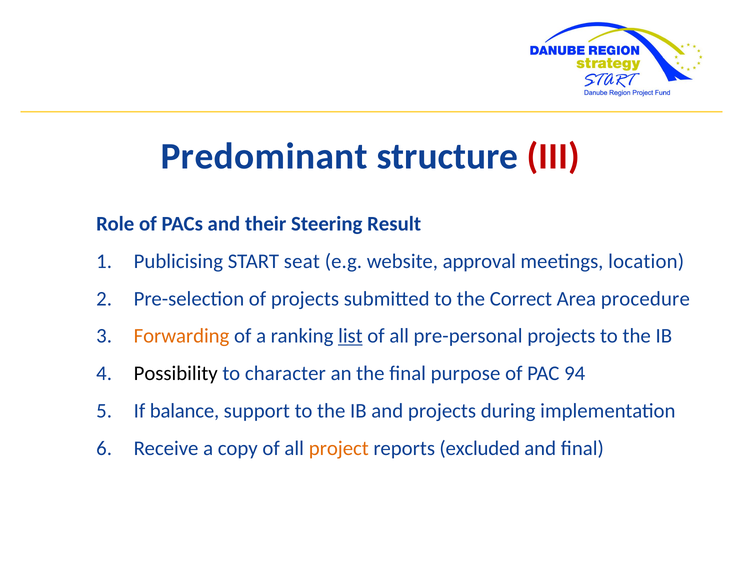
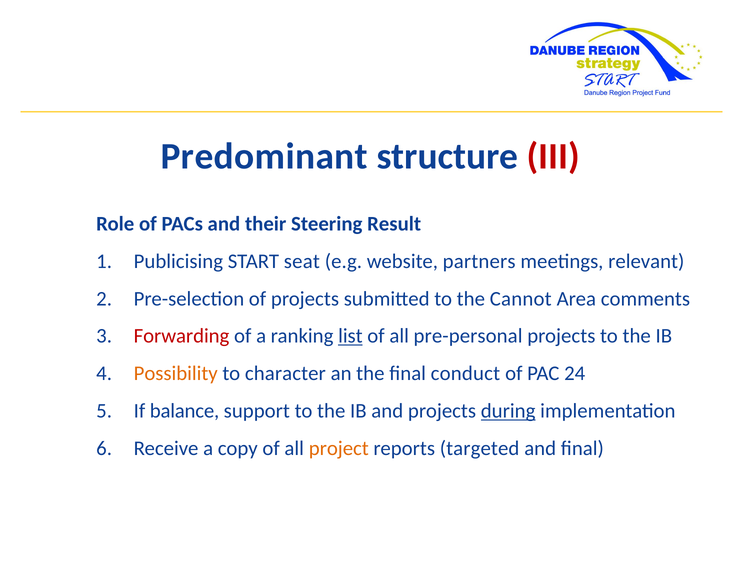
approval: approval -> partners (479, 262)
location: location -> relevant (646, 262)
Correct: Correct -> Cannot (521, 299)
procedure: procedure -> comments (645, 299)
Forwarding colour: orange -> red (182, 337)
Possibility colour: black -> orange (176, 374)
purpose: purpose -> conduct (465, 374)
94: 94 -> 24 (575, 374)
during underline: none -> present (508, 412)
excluded: excluded -> targeted (480, 449)
